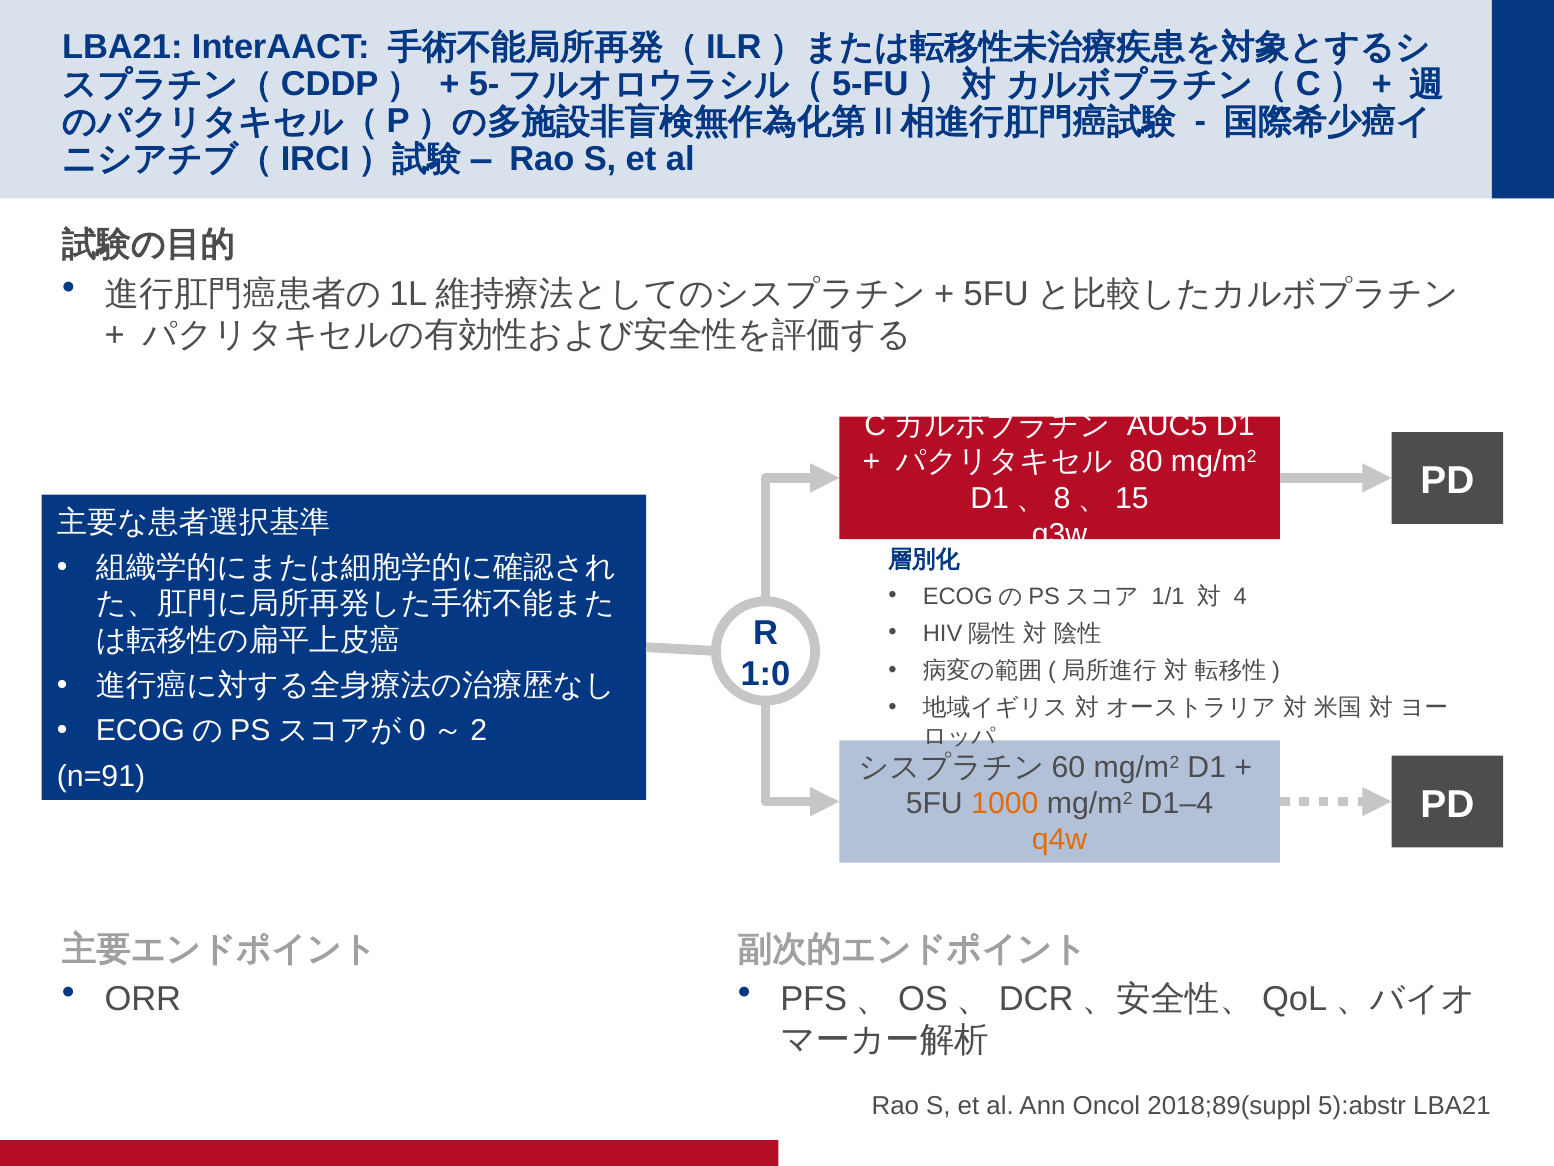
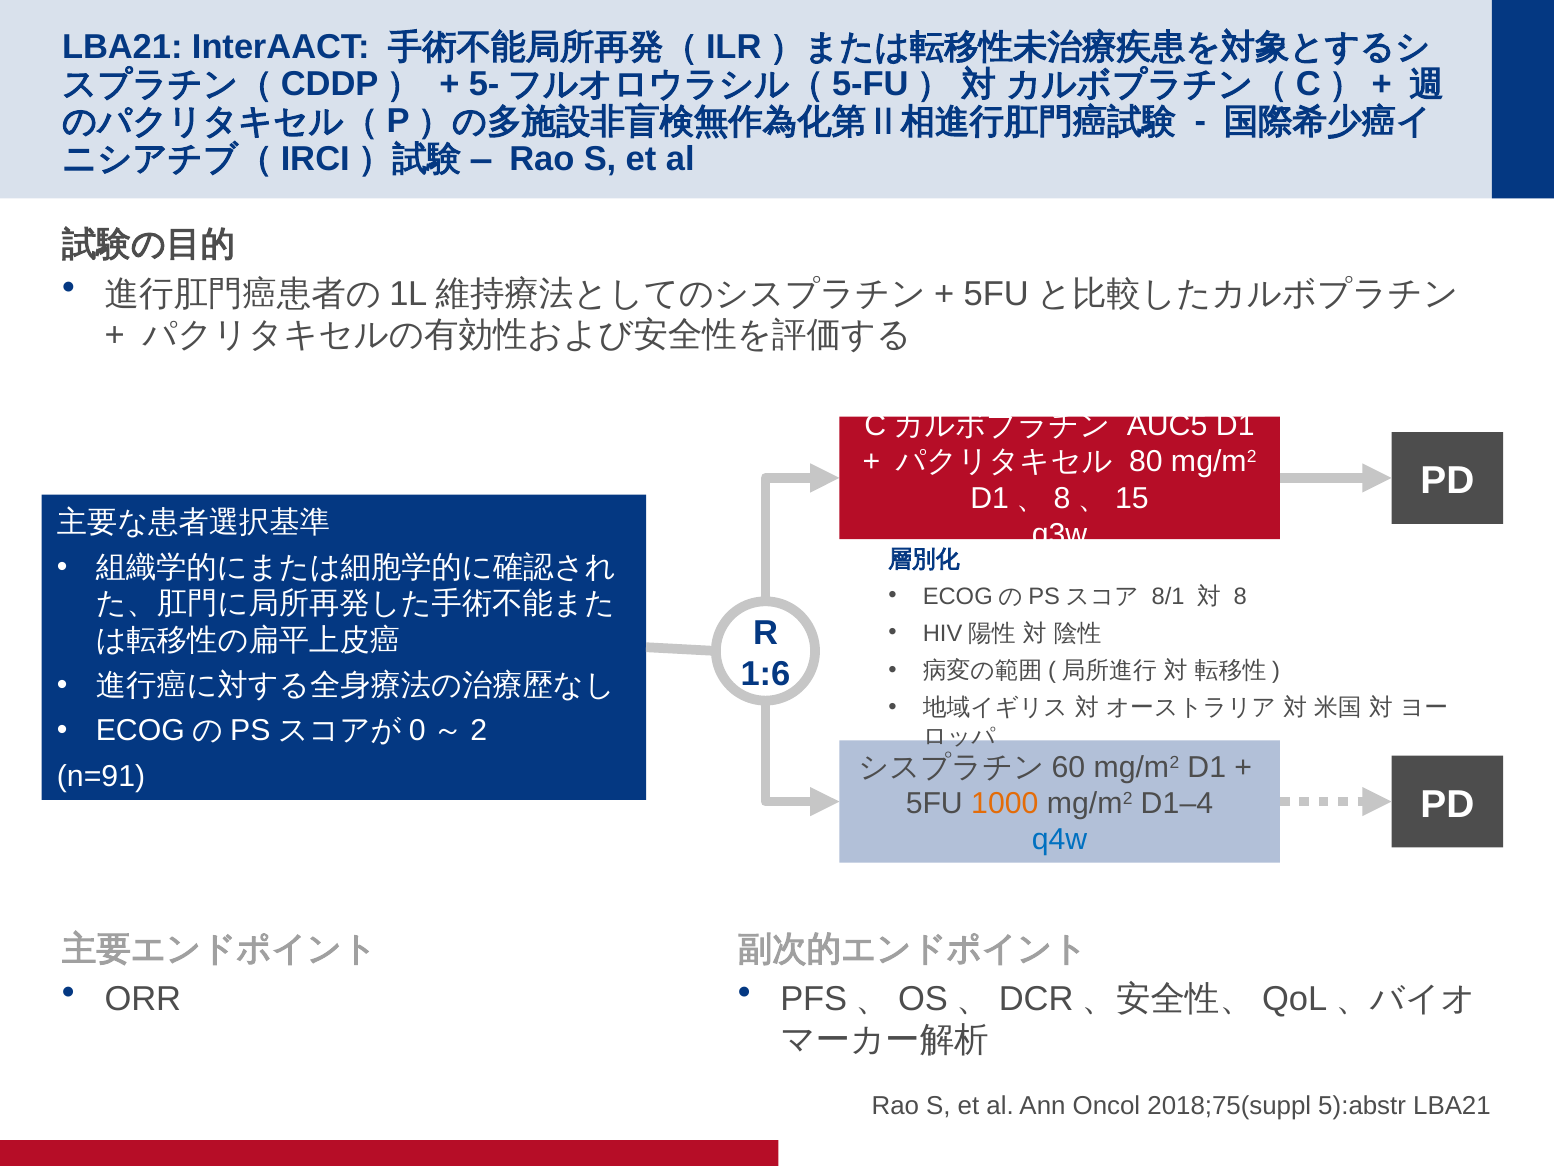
1/1: 1/1 -> 8/1 (1168, 596)
4: 4 -> 8 (1240, 596)
1:0: 1:0 -> 1:6 (765, 674)
q4w colour: orange -> blue (1060, 840)
2018;89(suppl: 2018;89(suppl -> 2018;75(suppl (1229, 1105)
